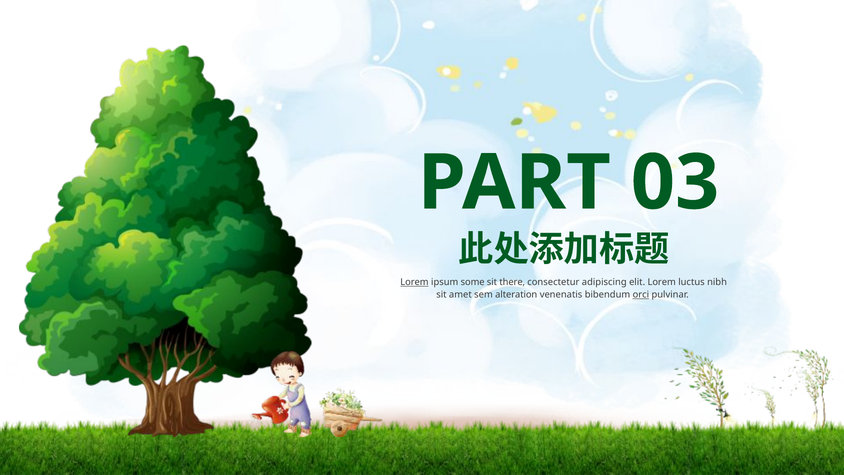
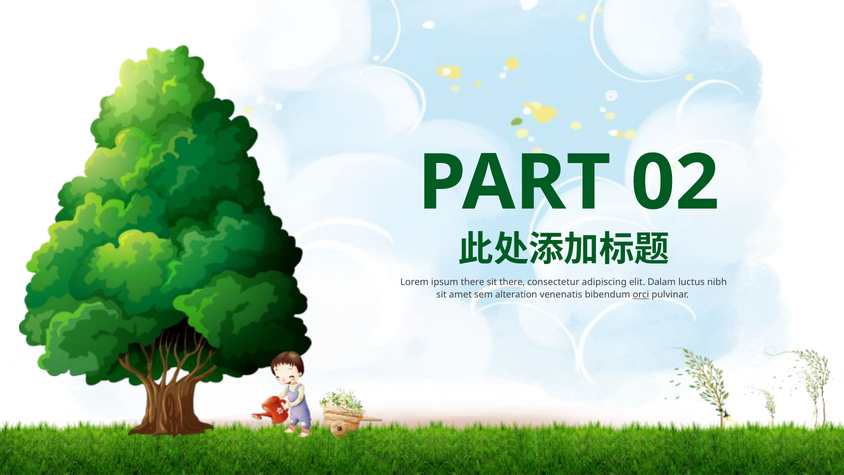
03: 03 -> 02 (675, 183)
Lorem underline: present -> none (414, 282)
ipsum some: some -> there (473, 282)
elit Lorem: Lorem -> Dalam (662, 282)
